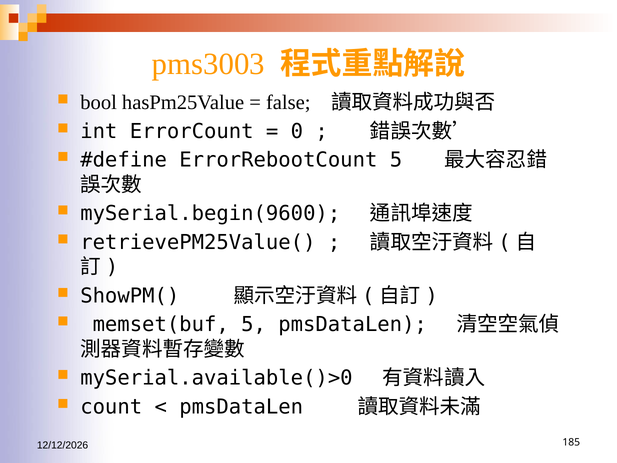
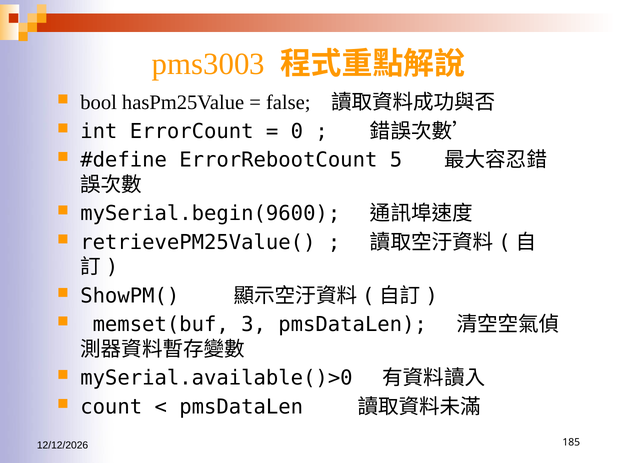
memset(buf 5: 5 -> 3 (254, 325)
